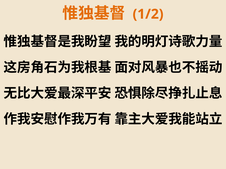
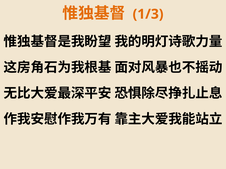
1/2: 1/2 -> 1/3 (148, 14)
